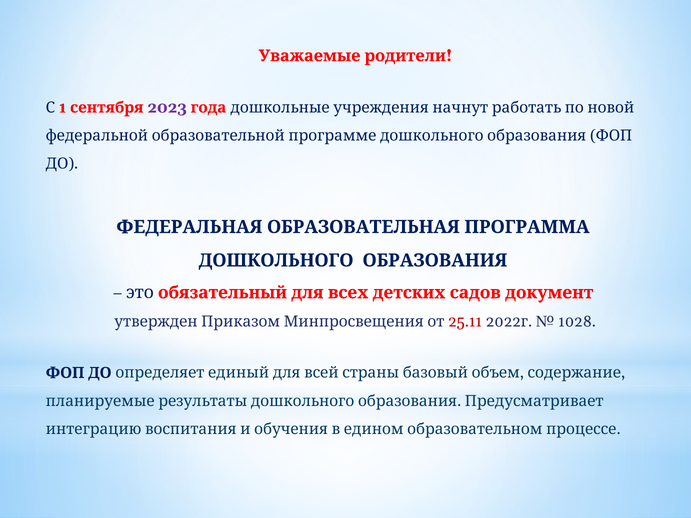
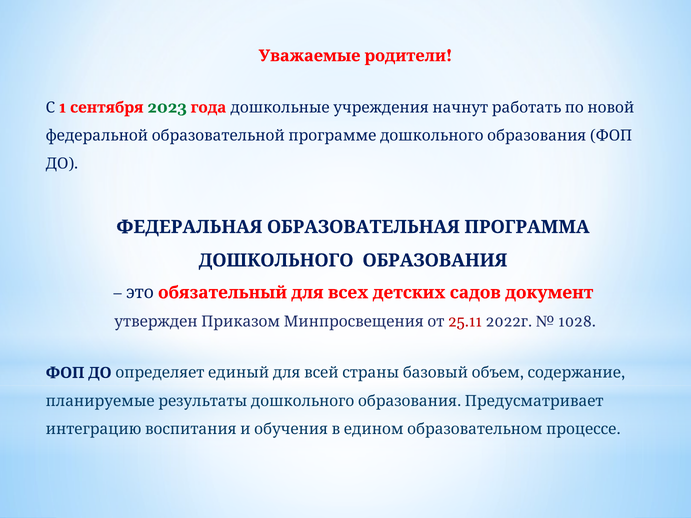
2023 colour: purple -> green (167, 108)
